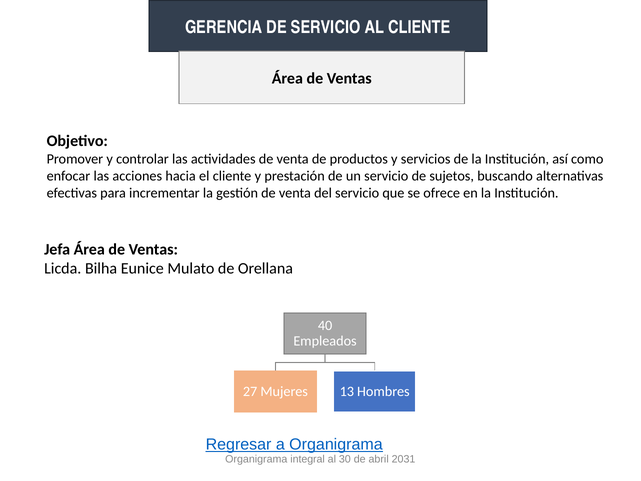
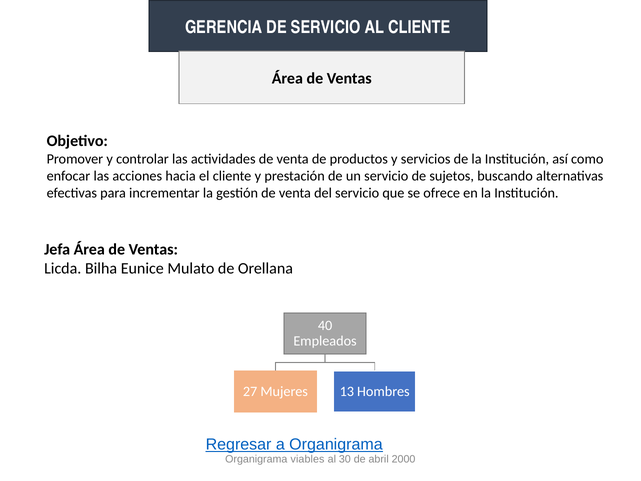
integral: integral -> viables (308, 459)
2031: 2031 -> 2000 (404, 459)
